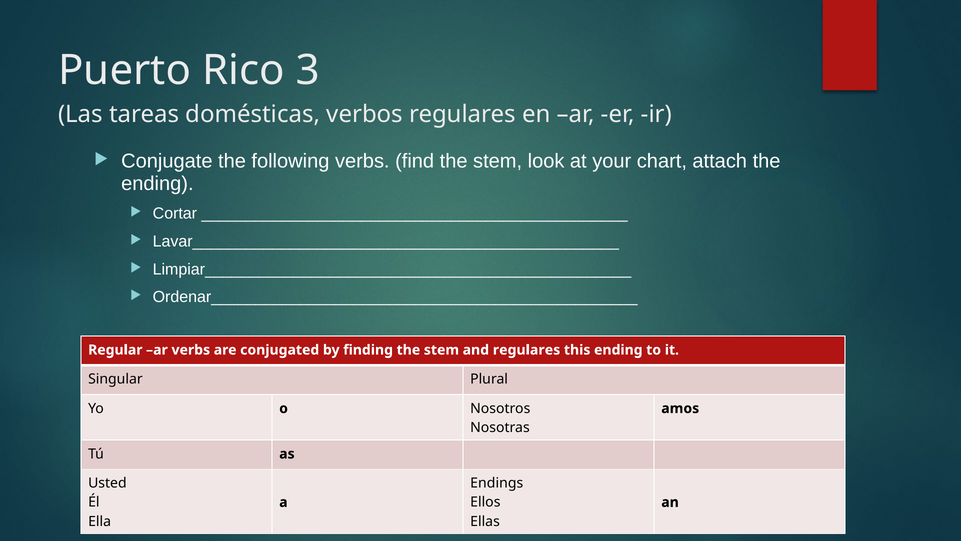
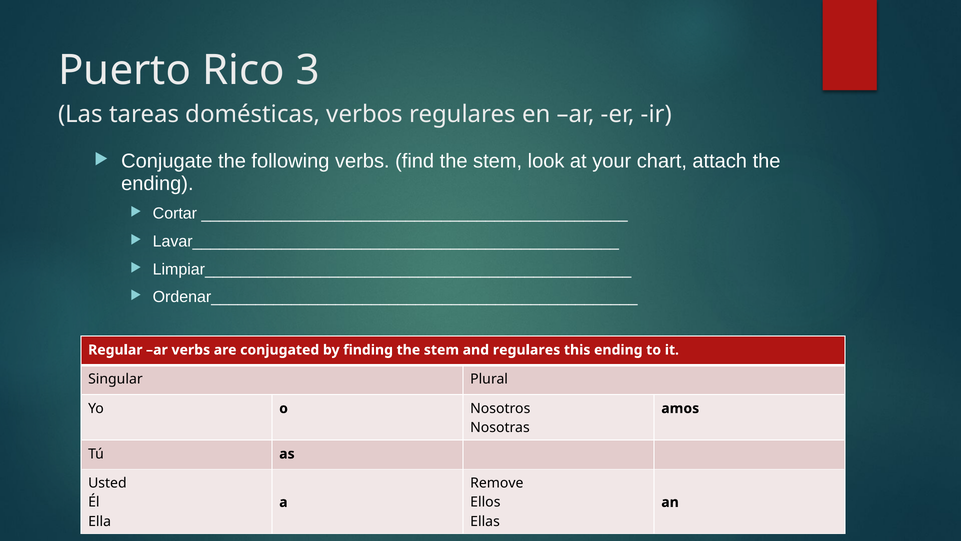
Endings: Endings -> Remove (497, 483)
